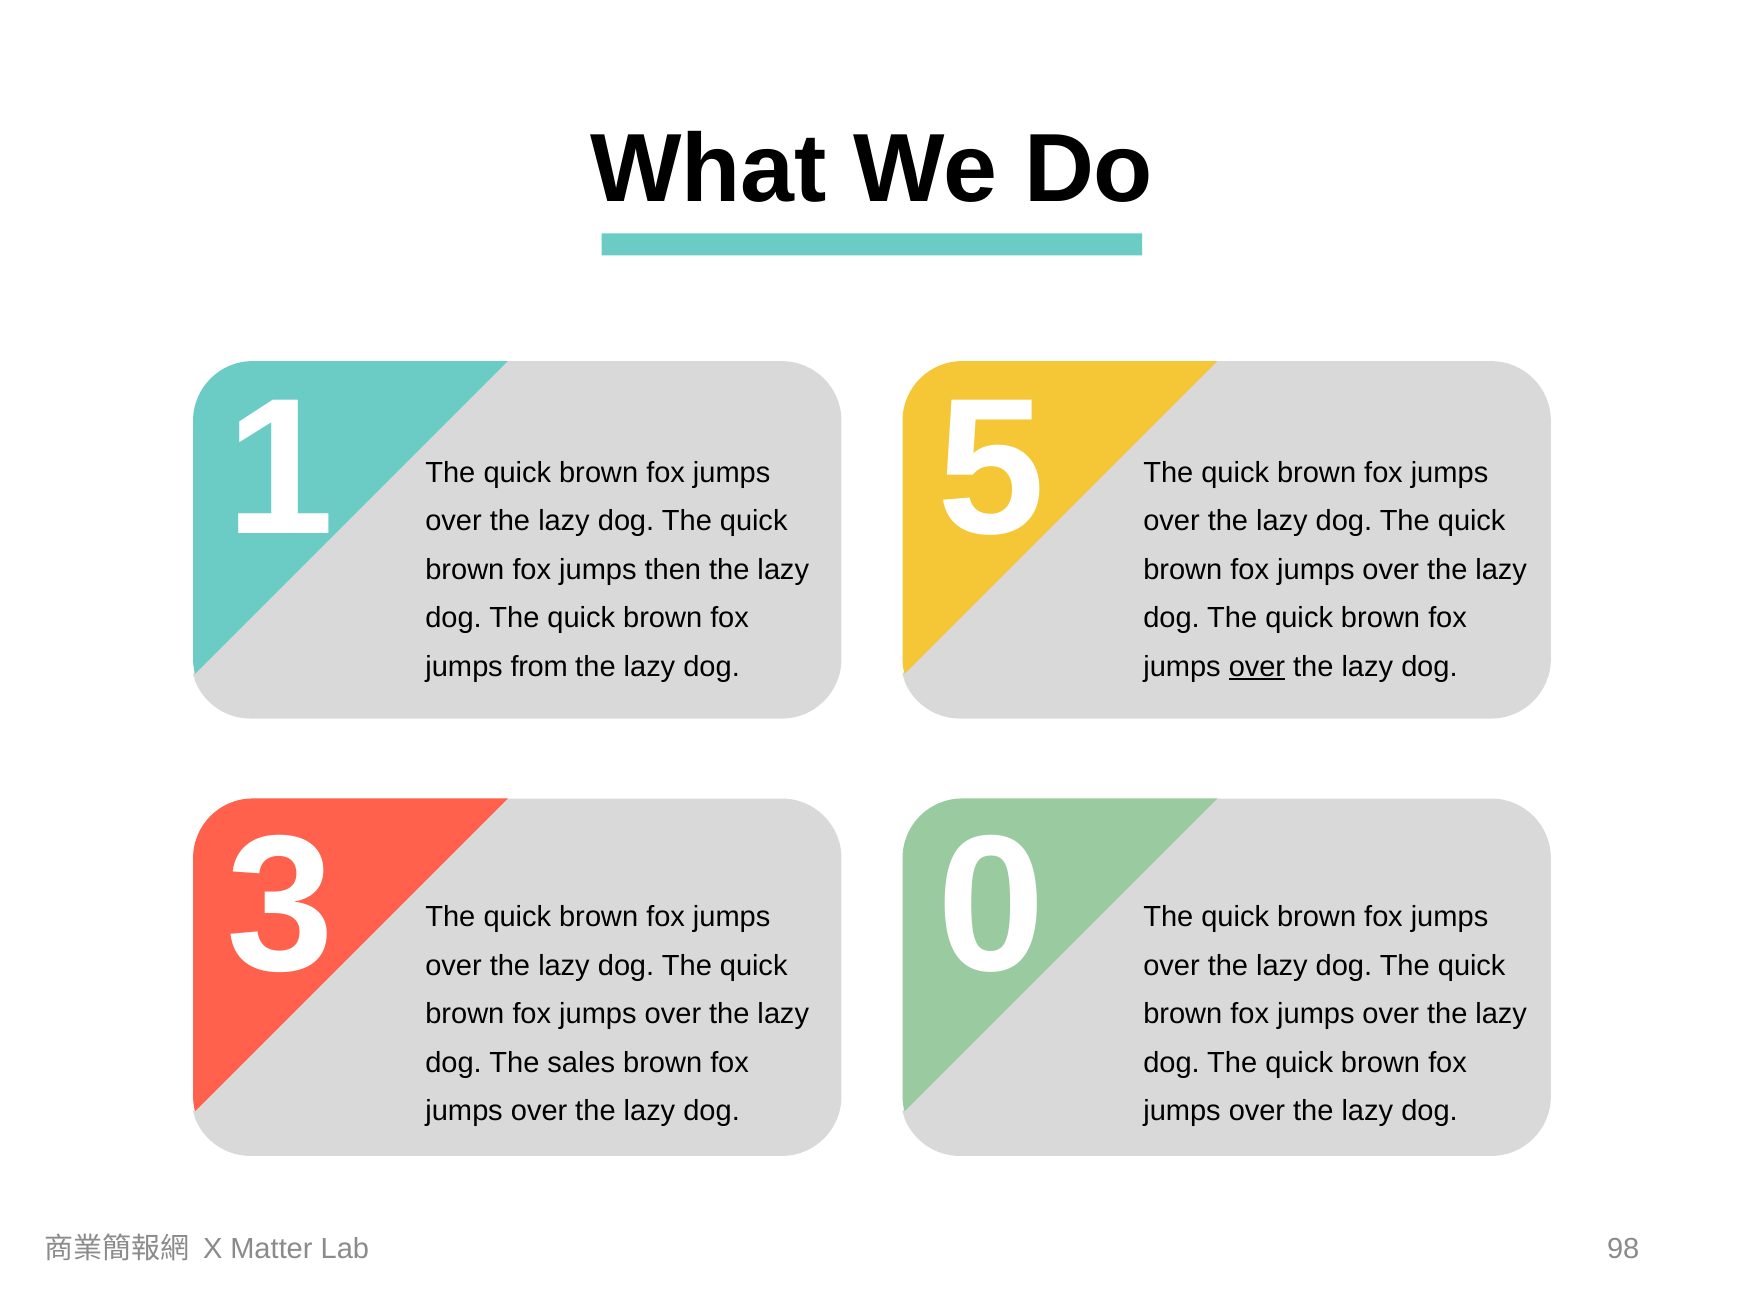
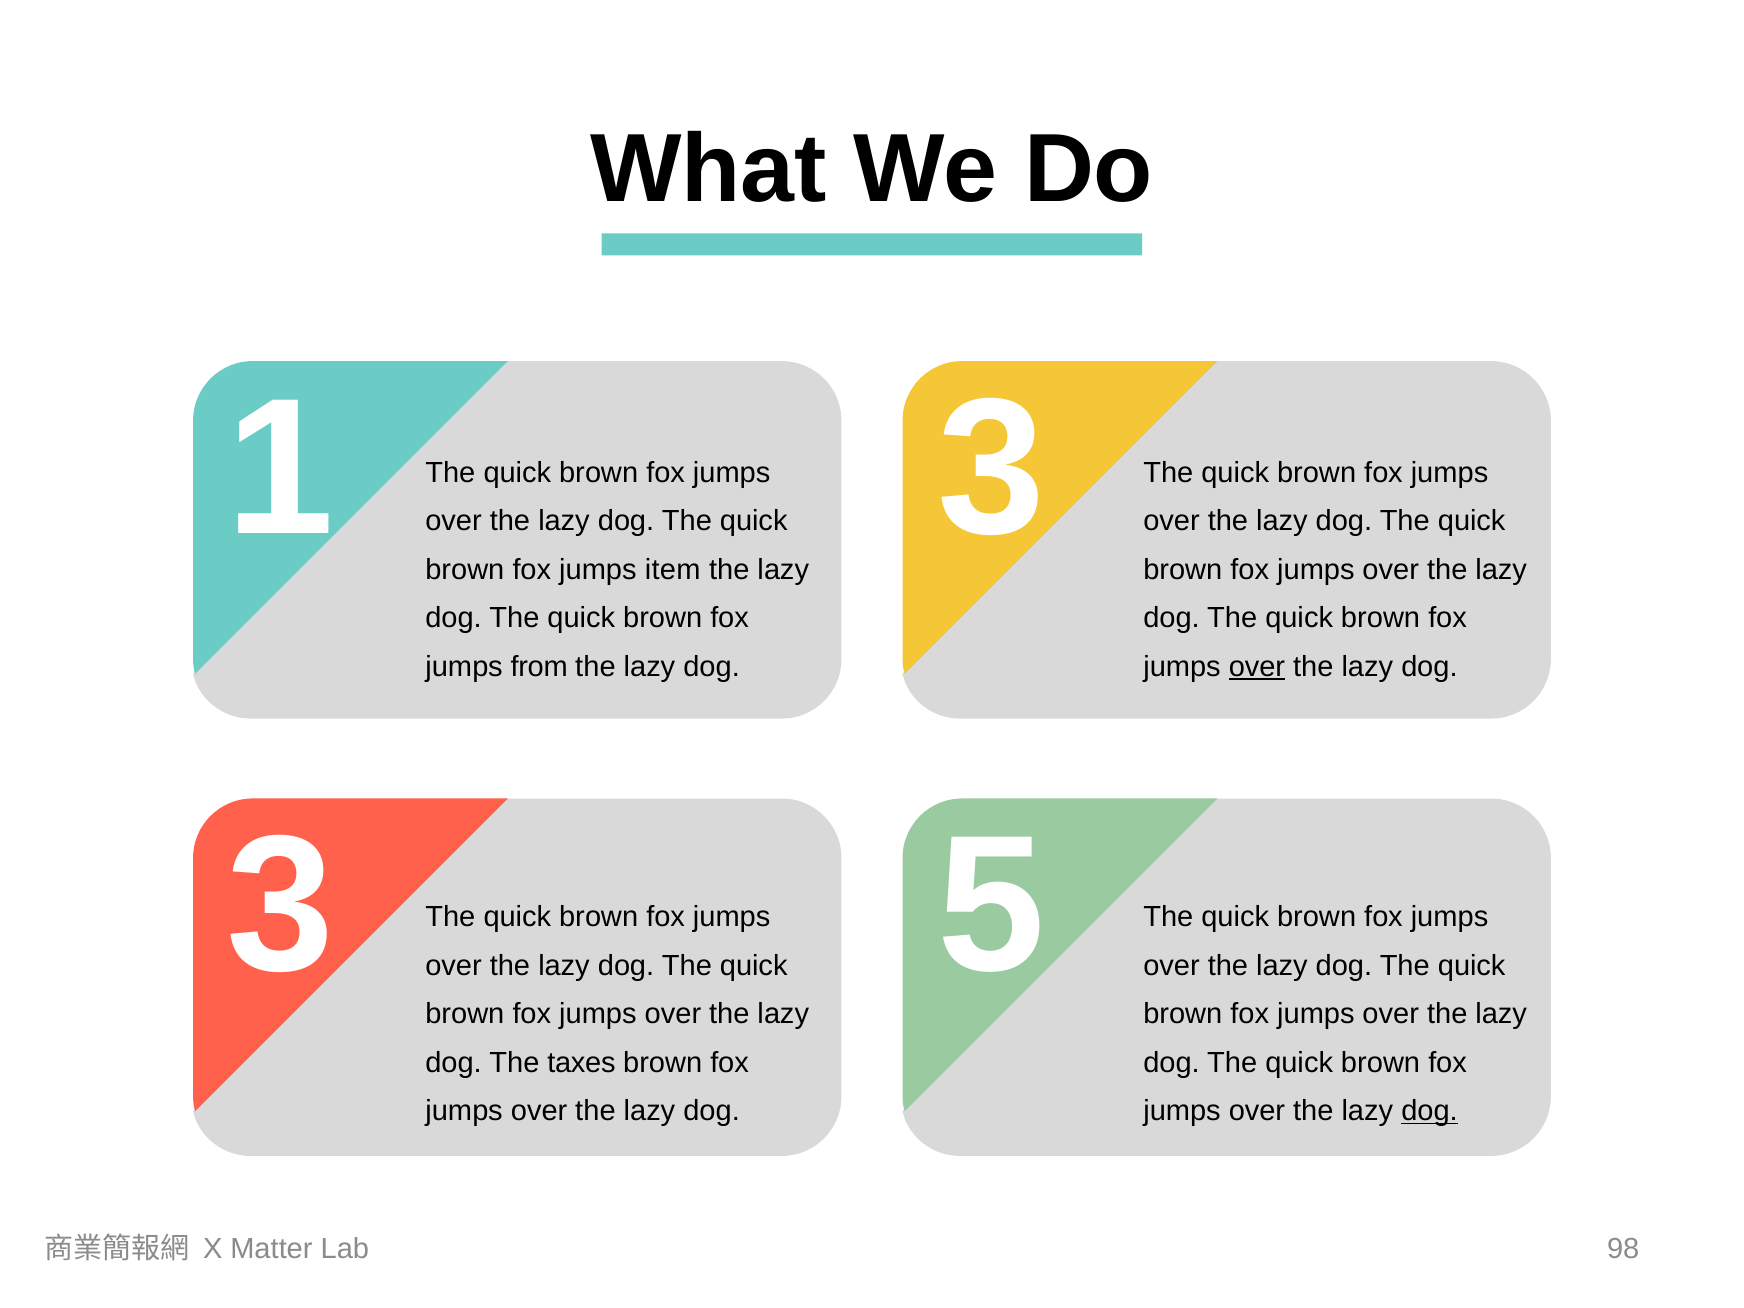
1 5: 5 -> 3 (991, 469)
then: then -> item (673, 570)
0: 0 -> 5 (991, 907)
sales: sales -> taxes (581, 1062)
dog underline: none -> present (1429, 1111)
